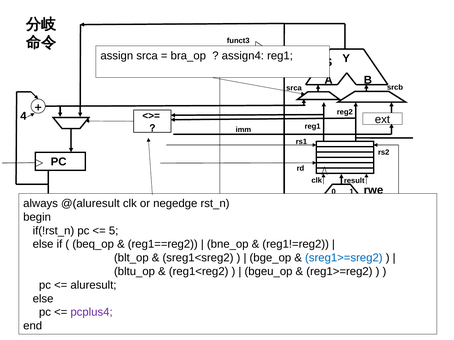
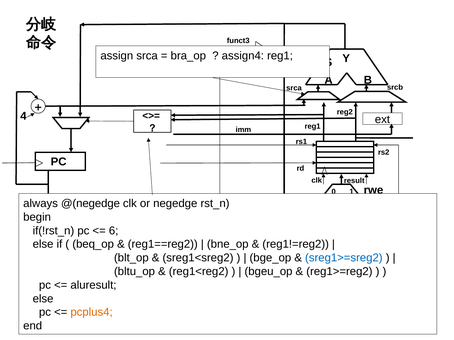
@(aluresult: @(aluresult -> @(negedge (90, 204)
5: 5 -> 6 (114, 231)
pcplus4 colour: purple -> orange (92, 313)
